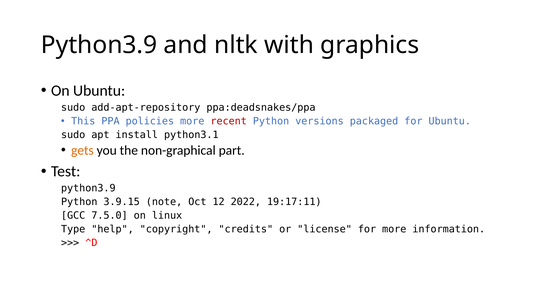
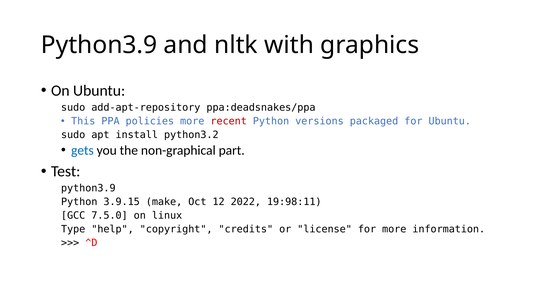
python3.1: python3.1 -> python3.2 (191, 135)
gets colour: orange -> blue (82, 150)
note: note -> make (164, 202)
19:17:11: 19:17:11 -> 19:98:11 (294, 202)
